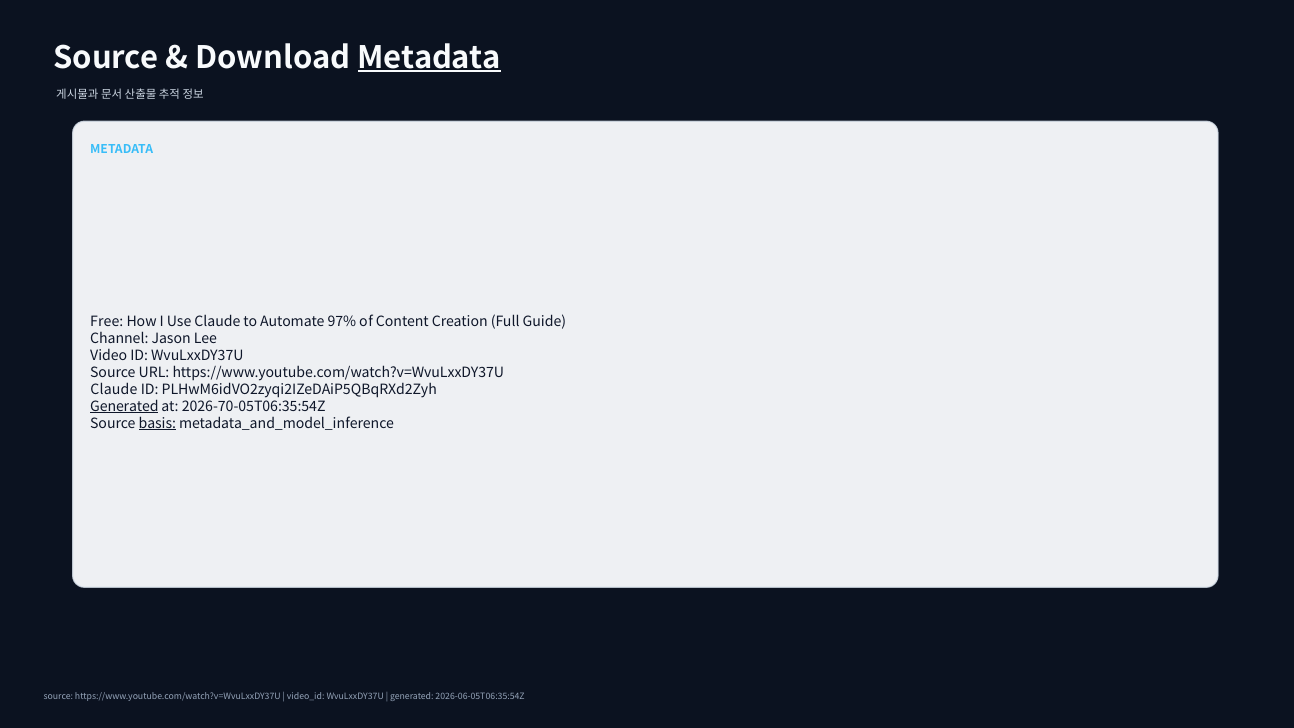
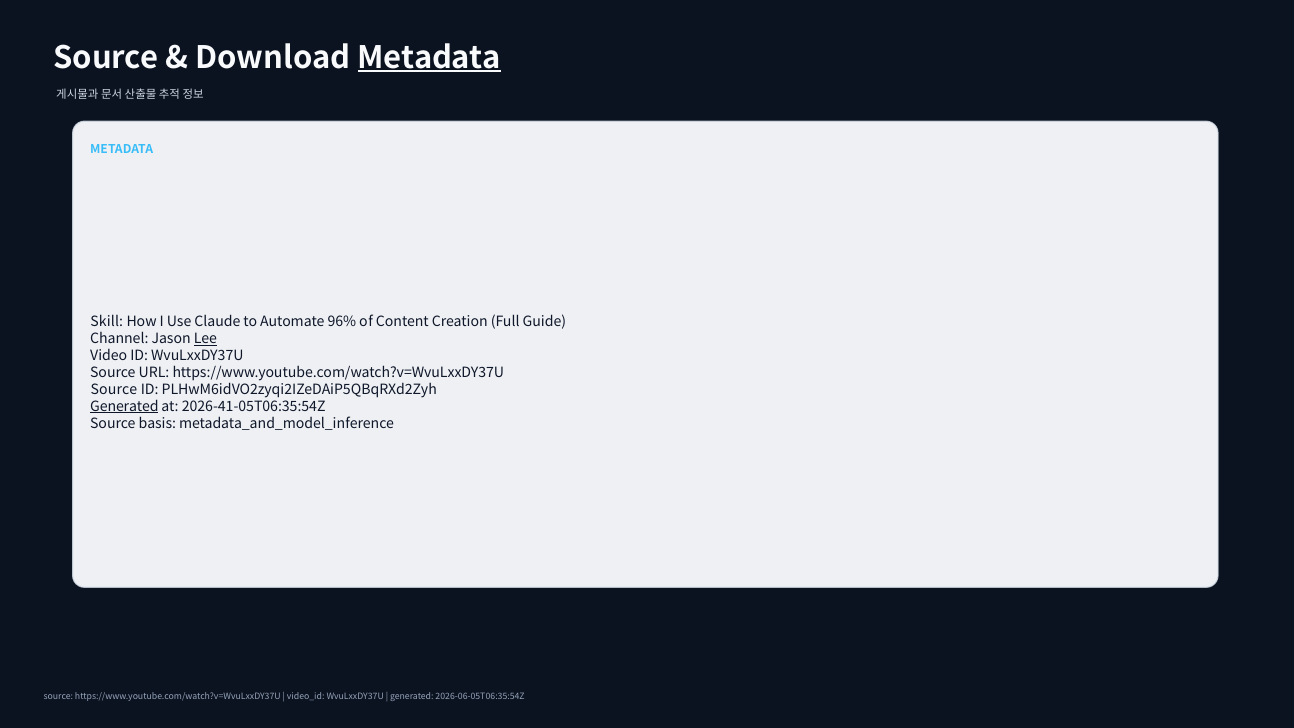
Free: Free -> Skill (107, 322)
97%: 97% -> 96% (342, 322)
Lee underline: none -> present (205, 339)
Claude: Claude -> Source (114, 389)
2026-70-05T06:35:54Z: 2026-70-05T06:35:54Z -> 2026-41-05T06:35:54Z (254, 406)
basis underline: present -> none (157, 423)
